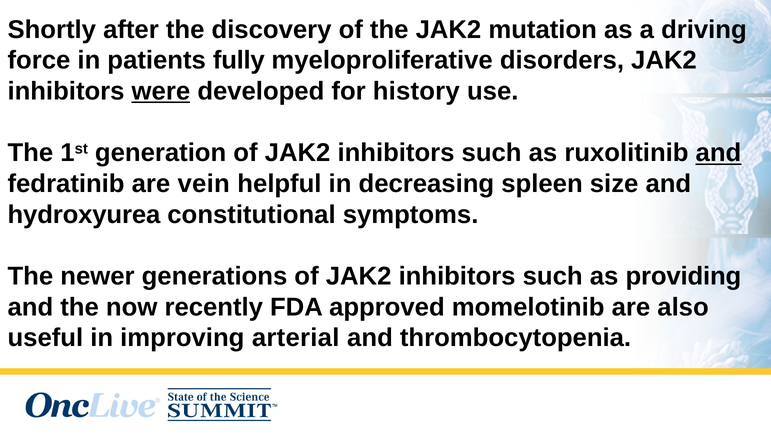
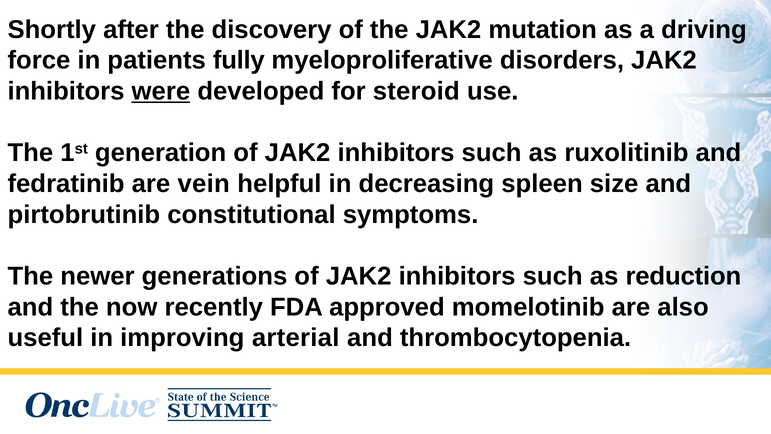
history: history -> steroid (416, 91)
and underline: present -> none (718, 153)
hydroxyurea: hydroxyurea -> pirtobrutinib (84, 215)
providing: providing -> reduction (683, 276)
